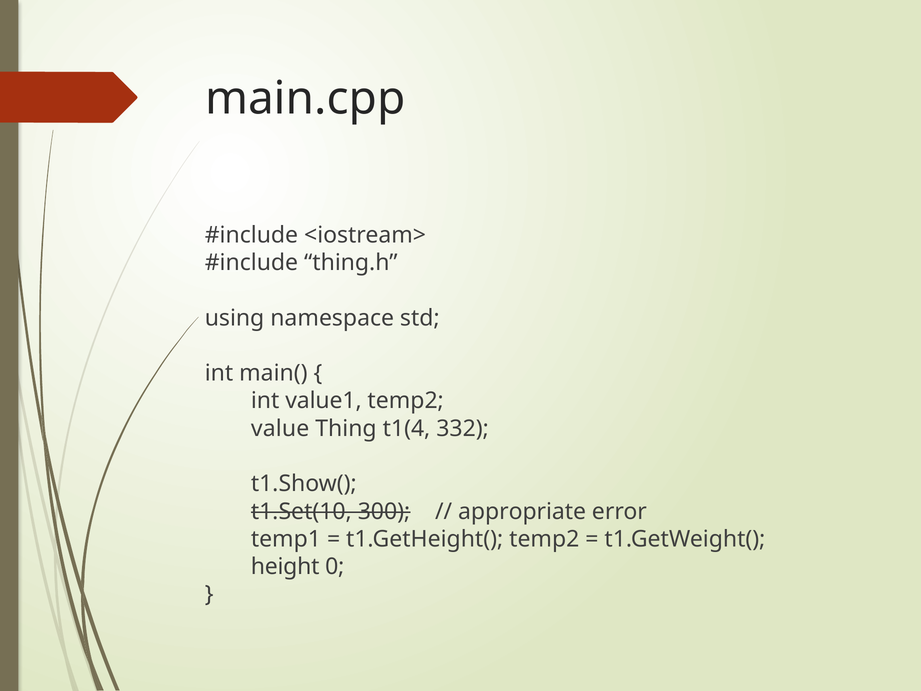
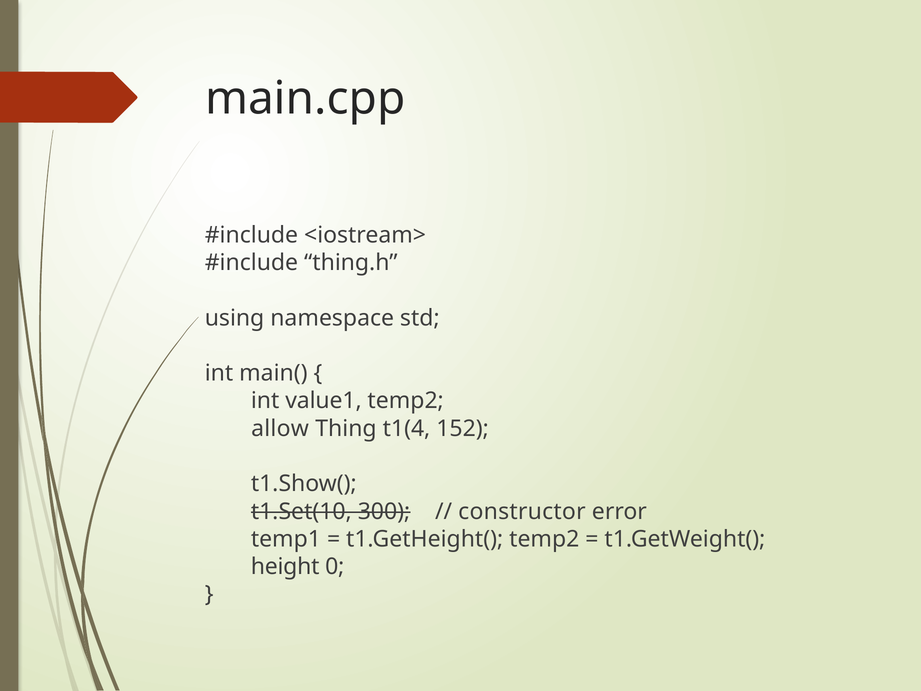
value: value -> allow (280, 428)
332: 332 -> 152 (463, 428)
appropriate: appropriate -> constructor (522, 511)
